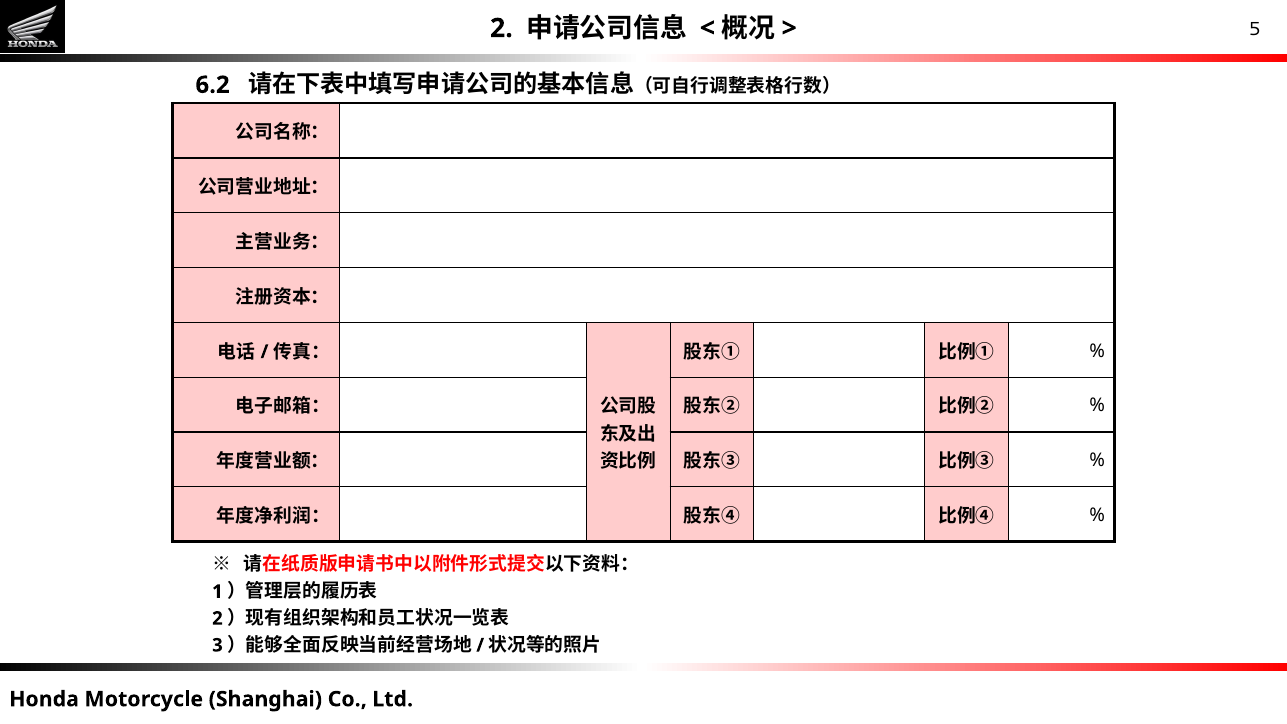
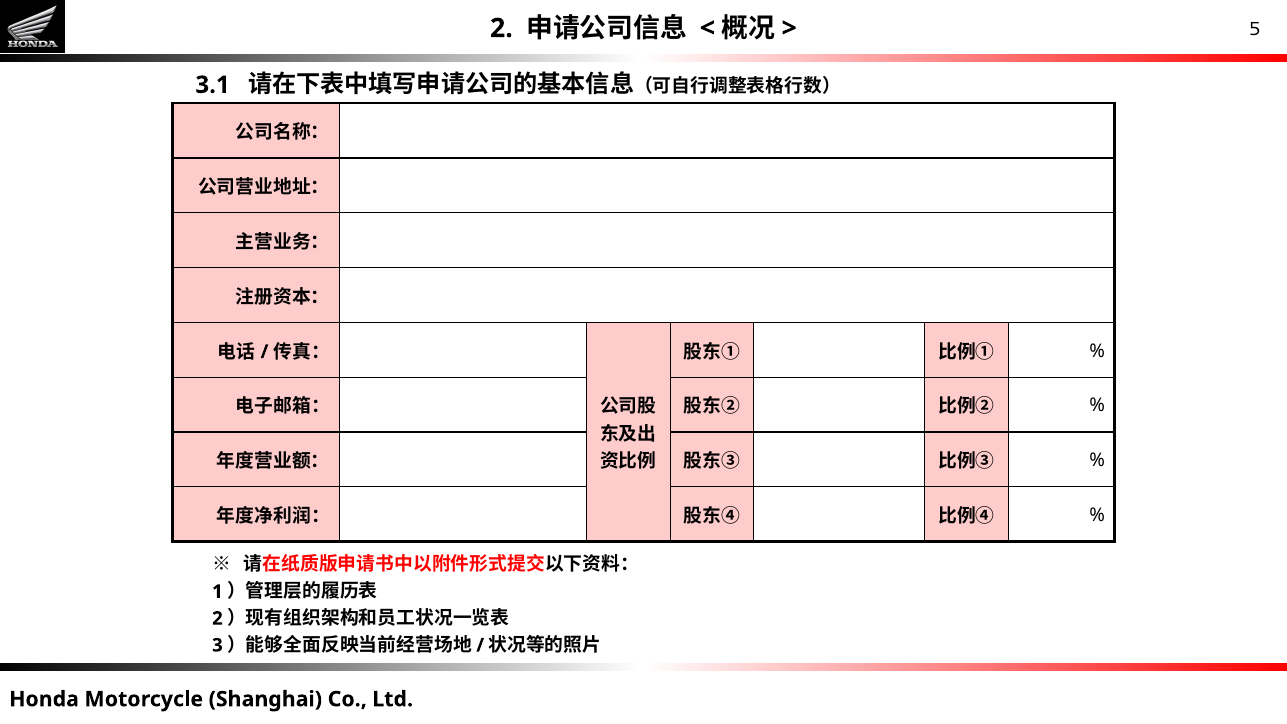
6.2: 6.2 -> 3.1 (213, 85)
